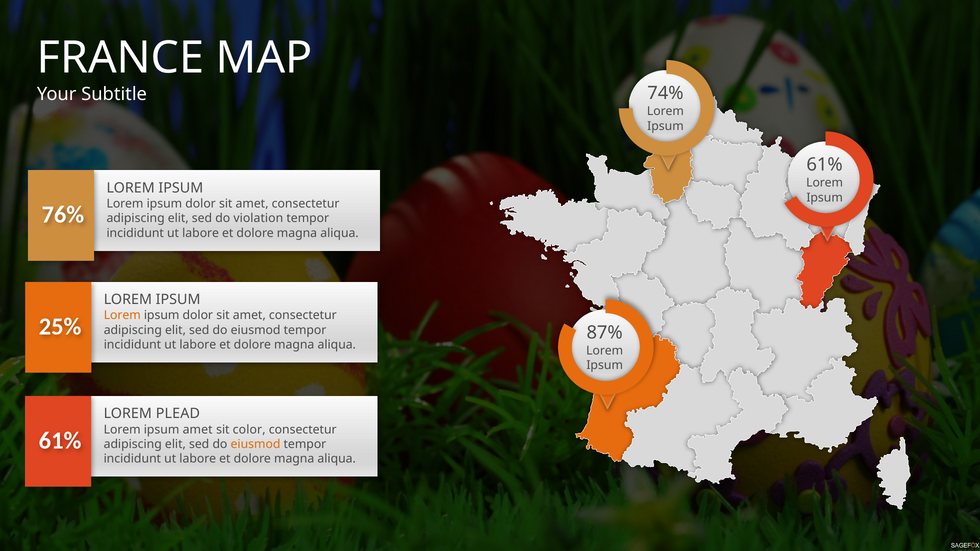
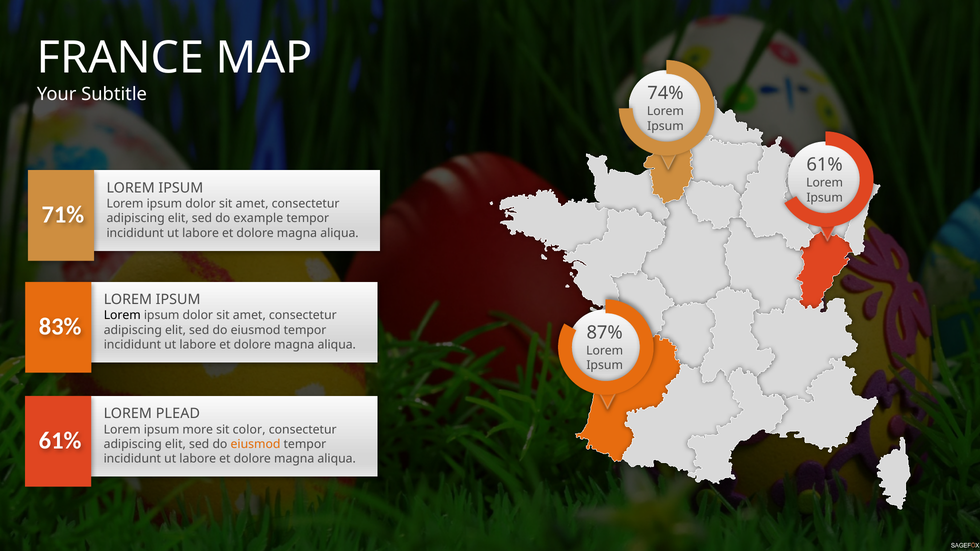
76%: 76% -> 71% (63, 215)
violation: violation -> example (258, 218)
Lorem colour: orange -> black (122, 316)
25%: 25% -> 83% (60, 327)
ipsum amet: amet -> more (198, 430)
